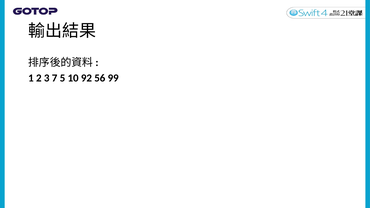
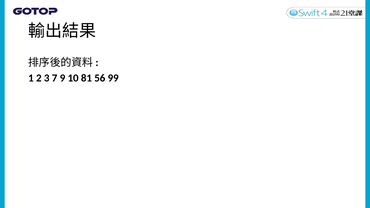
5: 5 -> 9 (63, 78)
92: 92 -> 81 (86, 78)
